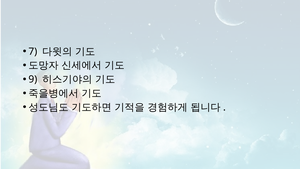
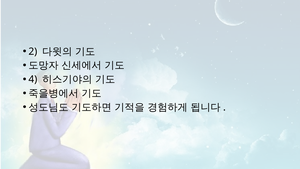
7: 7 -> 2 (33, 51)
9: 9 -> 4 (33, 79)
